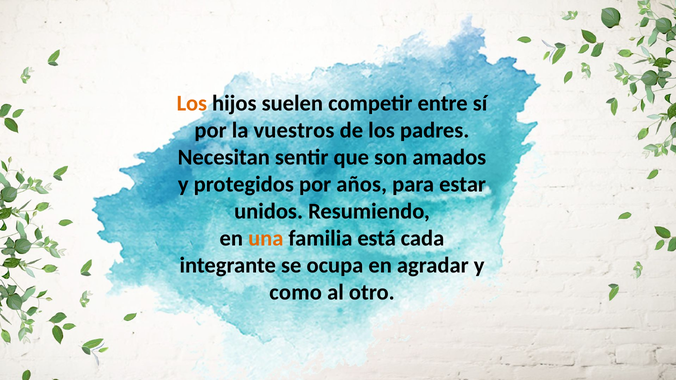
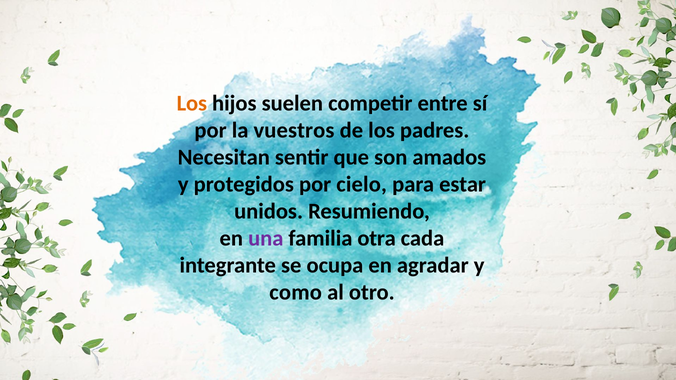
años: años -> cielo (362, 184)
una colour: orange -> purple (266, 238)
está: está -> otra (377, 238)
